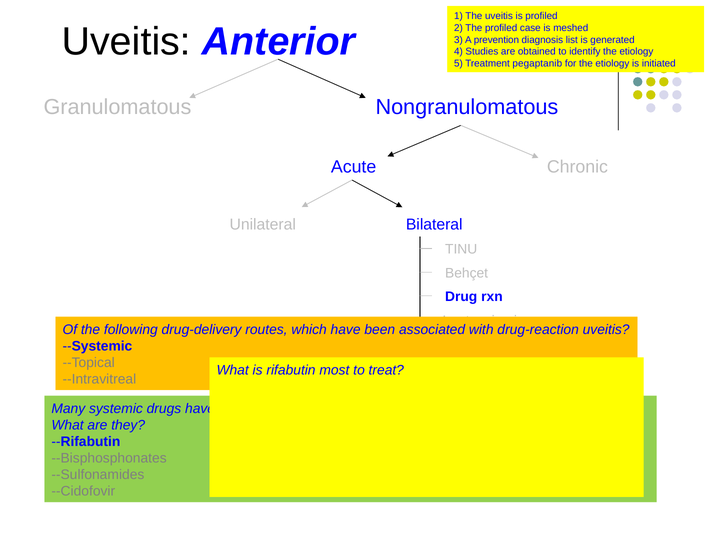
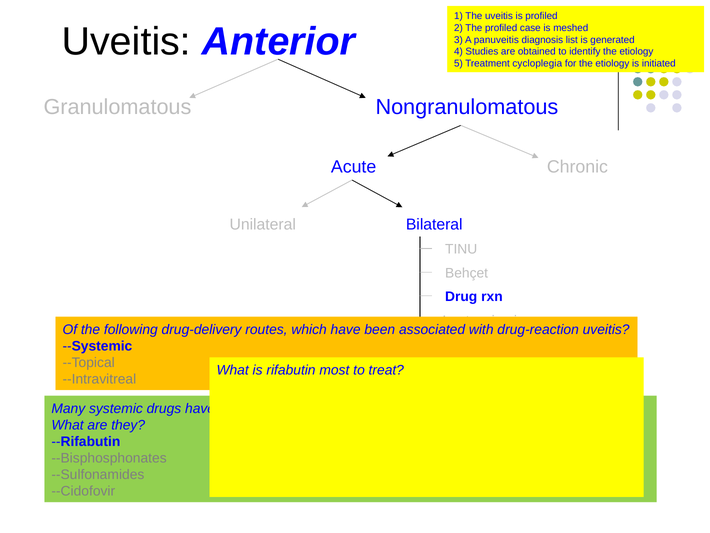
prevention: prevention -> panuveitis (496, 40)
pegaptanib: pegaptanib -> cycloplegia (537, 63)
